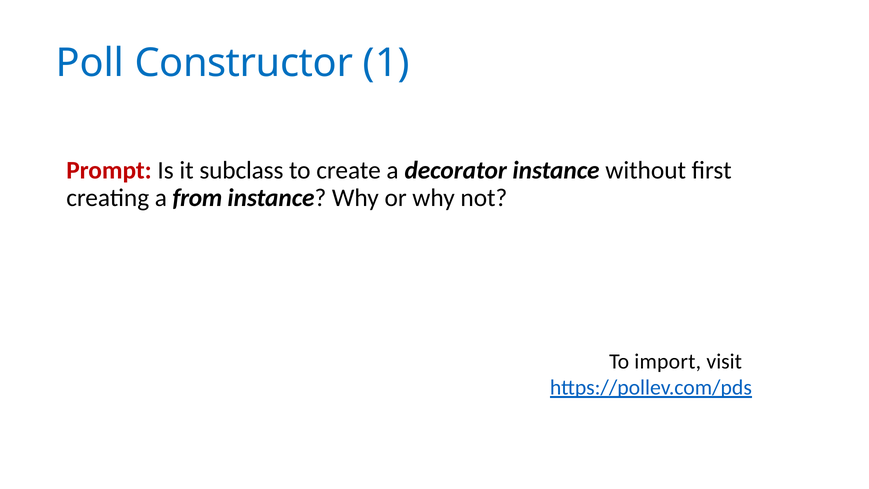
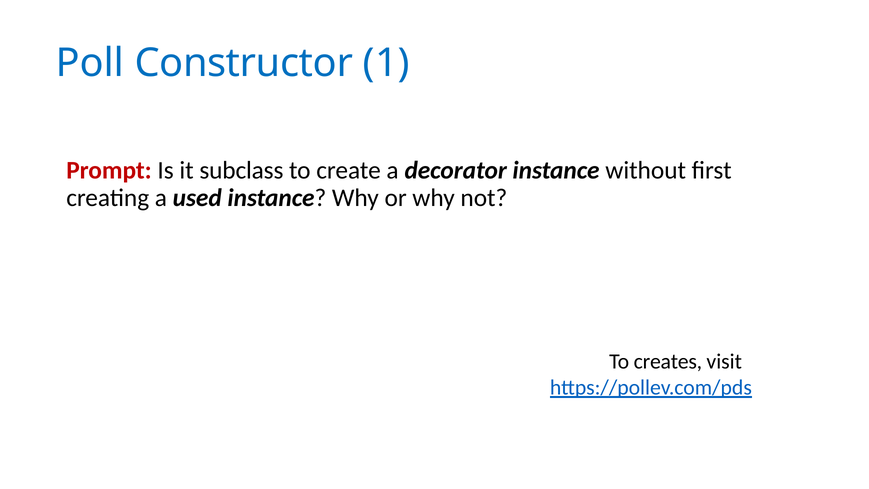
from: from -> used (197, 198)
import: import -> creates (668, 361)
